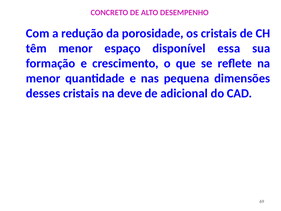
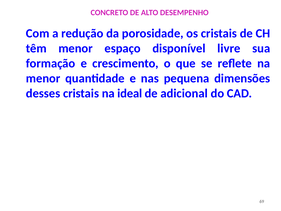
essa: essa -> livre (229, 48)
deve: deve -> ideal (130, 93)
